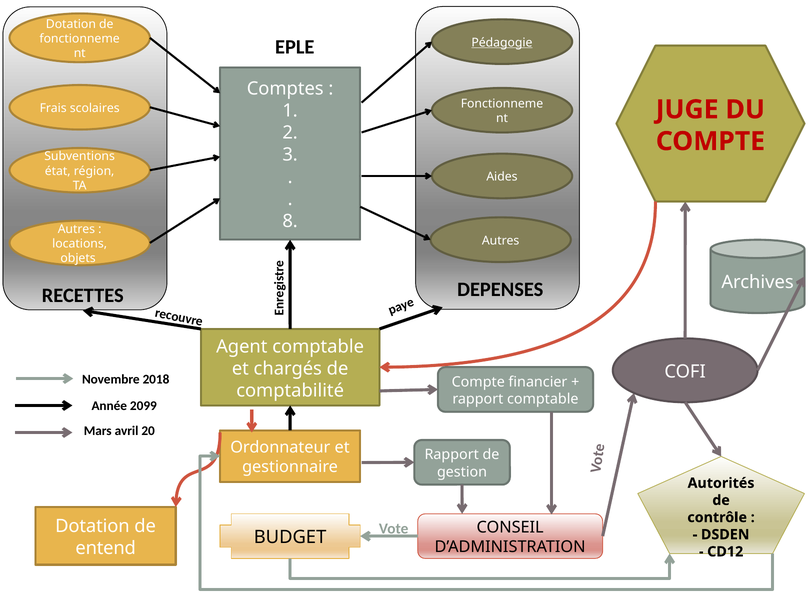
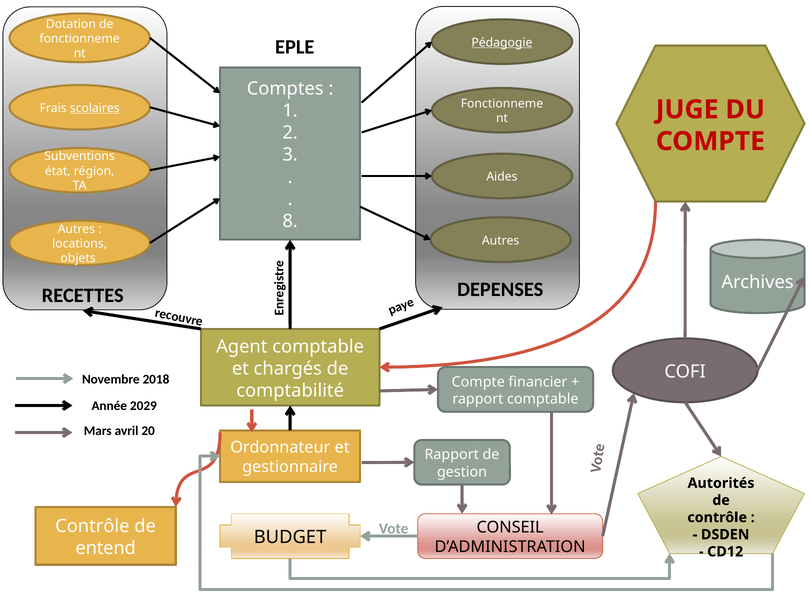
scolaires underline: none -> present (95, 108)
2099: 2099 -> 2029 (143, 406)
Dotation: Dotation -> Contrôle (92, 526)
